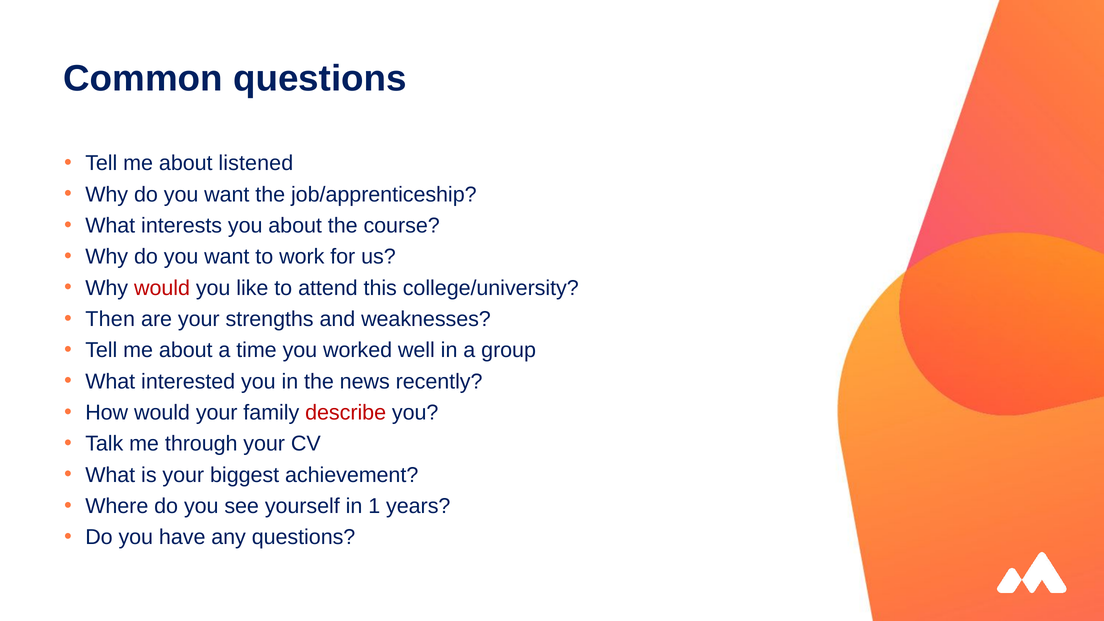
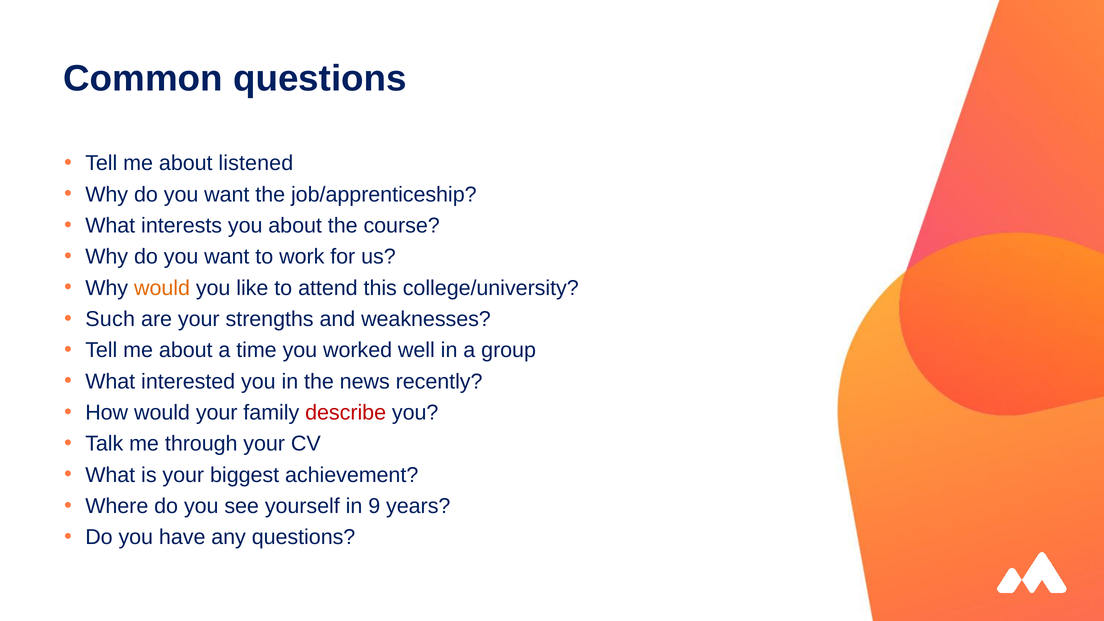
would colour: red -> orange (162, 288)
Then: Then -> Such (110, 319)
1: 1 -> 9 (374, 506)
